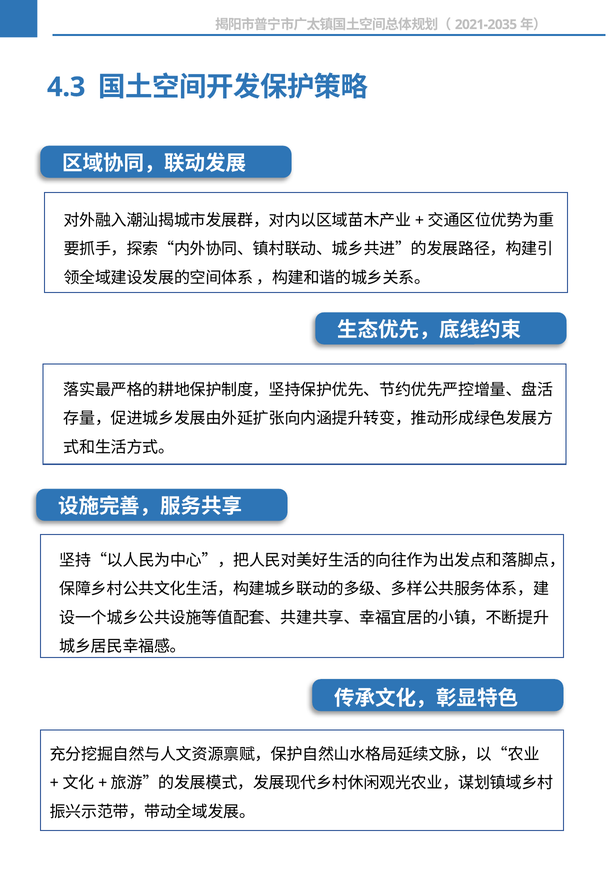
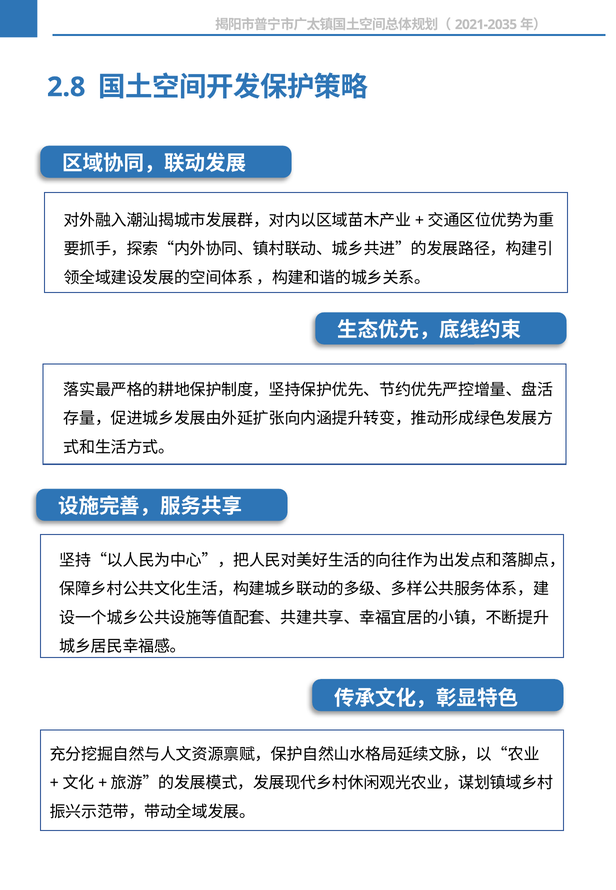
4.3: 4.3 -> 2.8 (66, 87)
